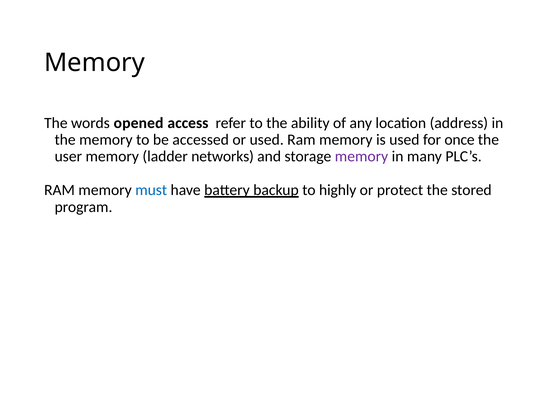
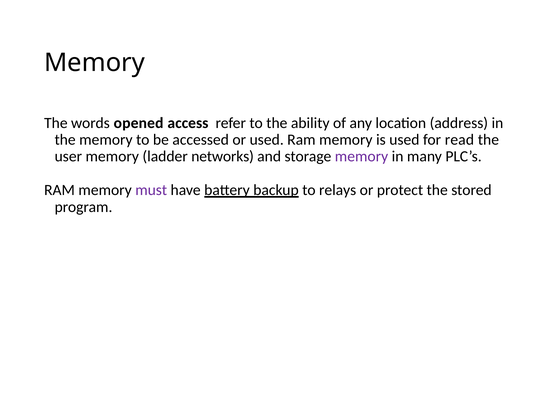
once: once -> read (459, 140)
must colour: blue -> purple (151, 190)
highly: highly -> relays (338, 190)
